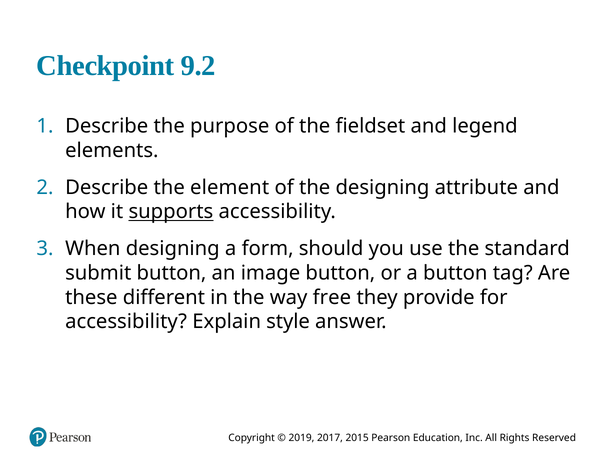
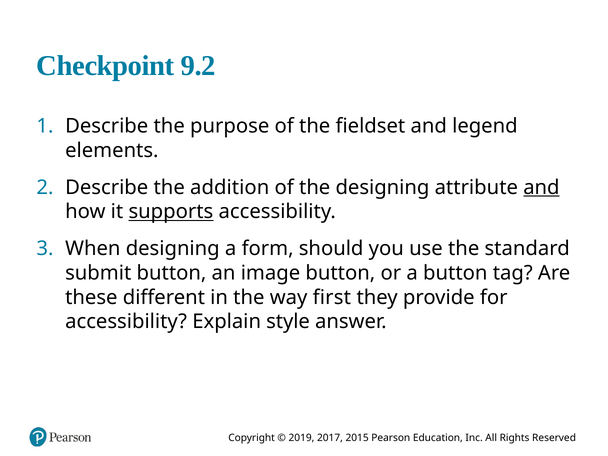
element: element -> addition (230, 187)
and underline: none -> present (541, 187)
free: free -> first (332, 297)
